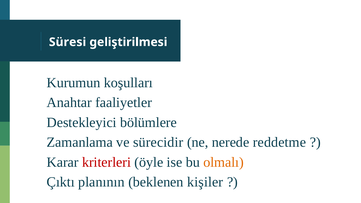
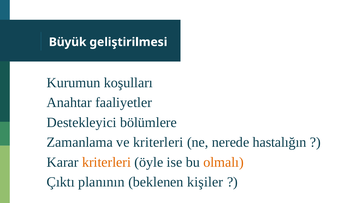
Süresi: Süresi -> Büyük (68, 42)
ve sürecidir: sürecidir -> kriterleri (158, 142)
reddetme: reddetme -> hastalığın (280, 142)
kriterleri colour: red -> orange (107, 162)
